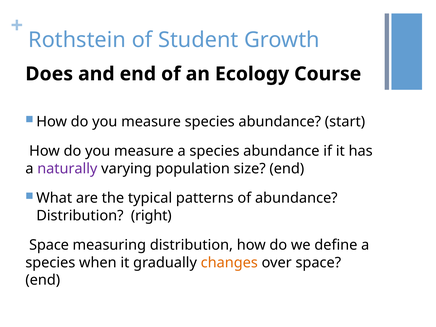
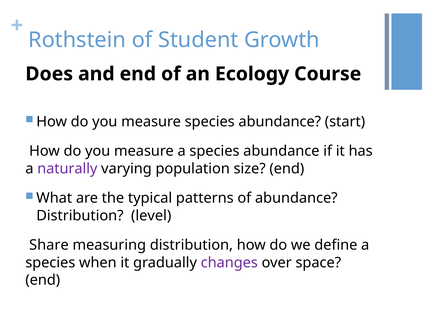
right: right -> level (151, 216)
Space: Space -> Share (49, 245)
changes colour: orange -> purple (229, 263)
